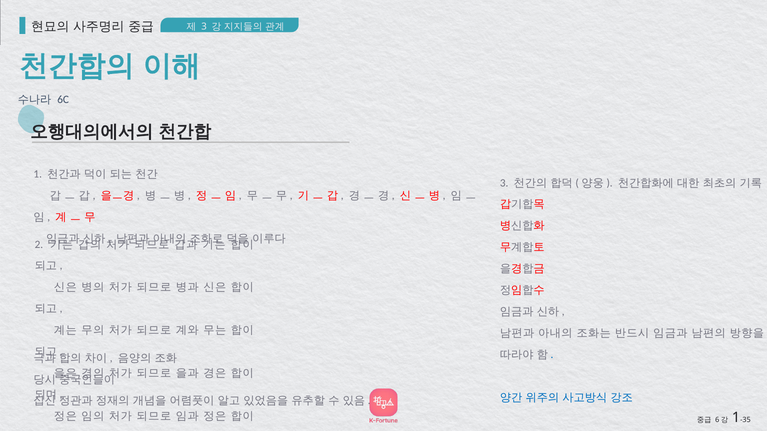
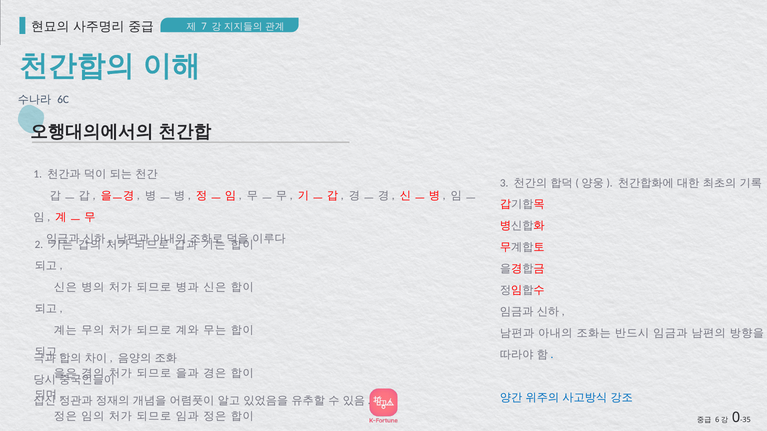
3: 3 -> 7 (204, 26)
1: 1 -> 0 (736, 418)
